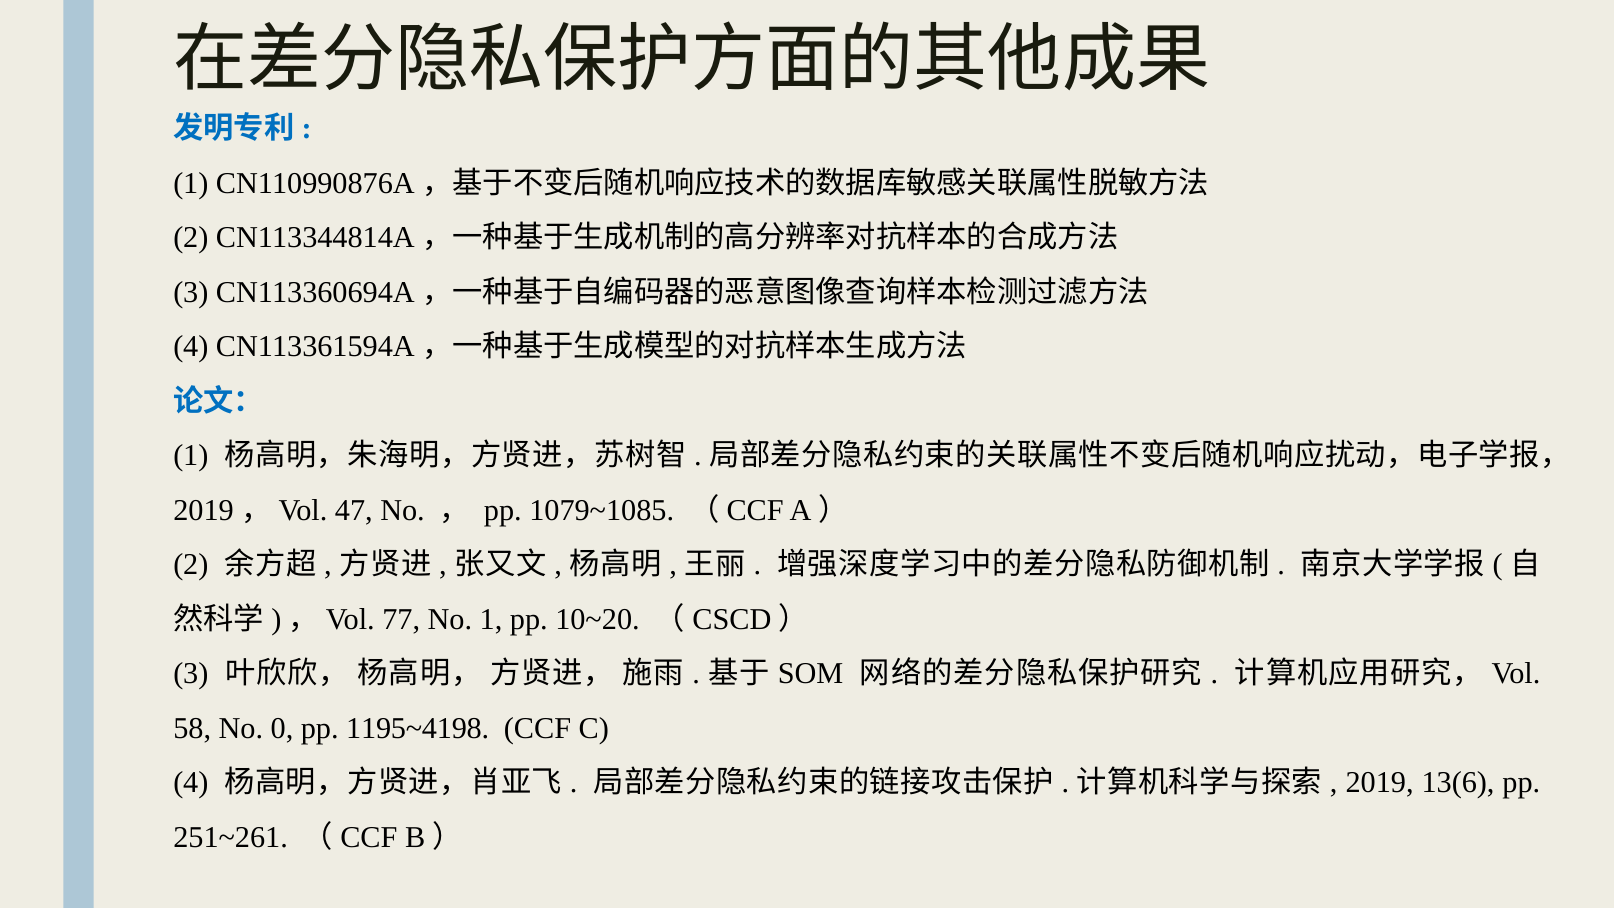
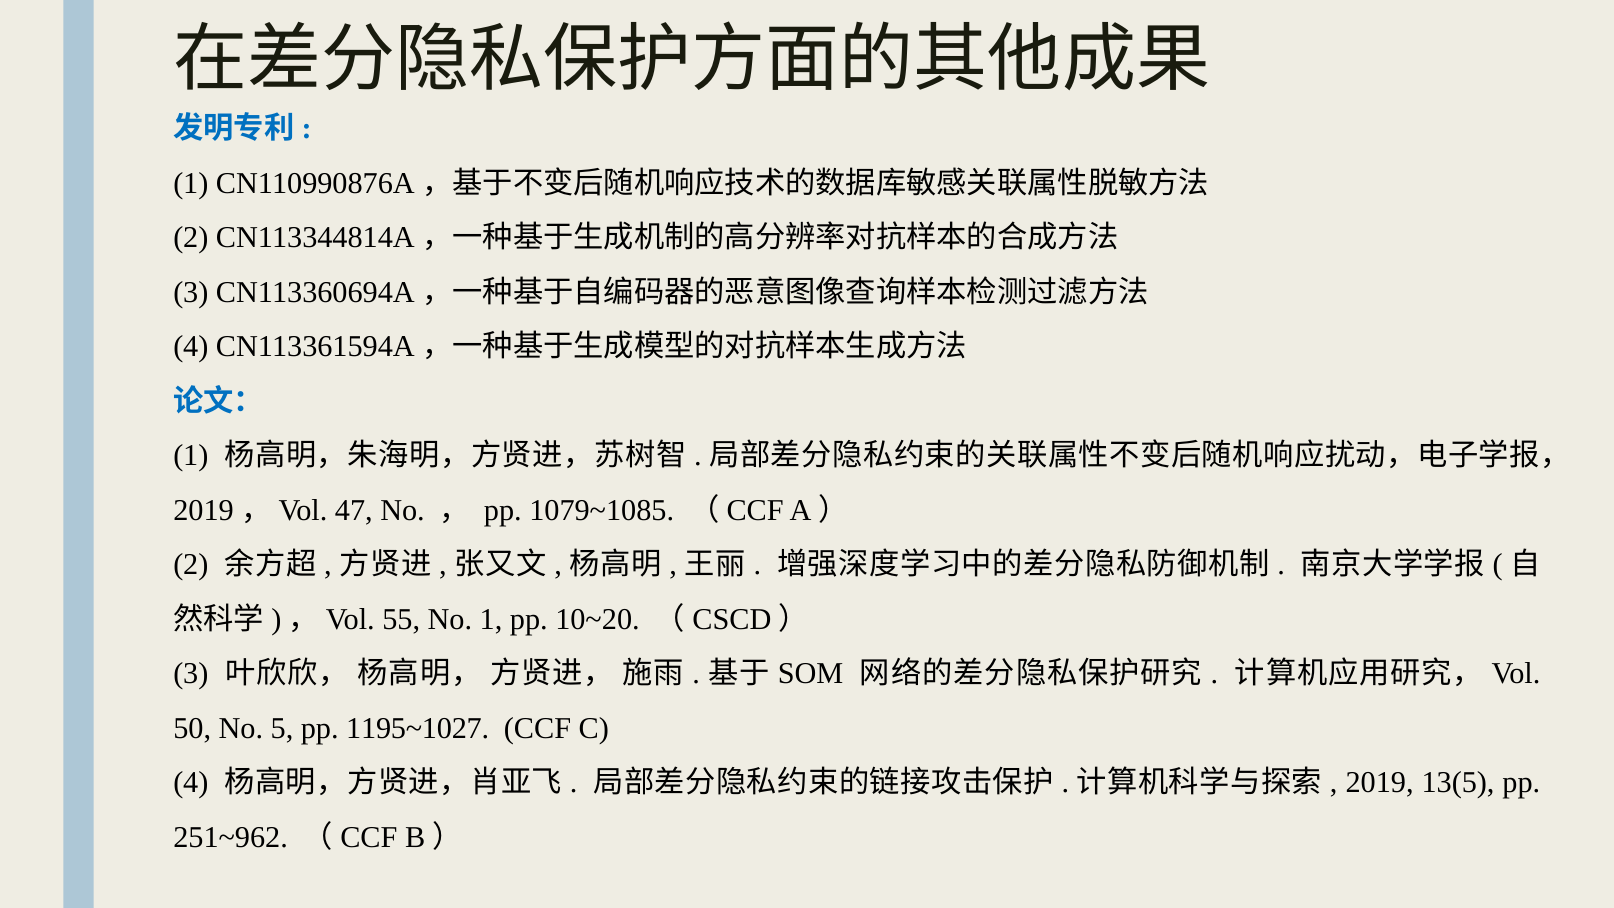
77: 77 -> 55 (401, 619)
58: 58 -> 50 (192, 728)
0: 0 -> 5 (282, 728)
1195~4198: 1195~4198 -> 1195~1027 (418, 728)
13(6: 13(6 -> 13(5 (1458, 782)
251~261: 251~261 -> 251~962 (231, 837)
